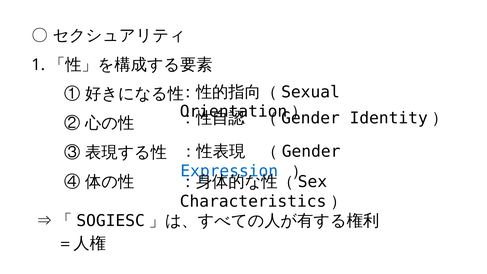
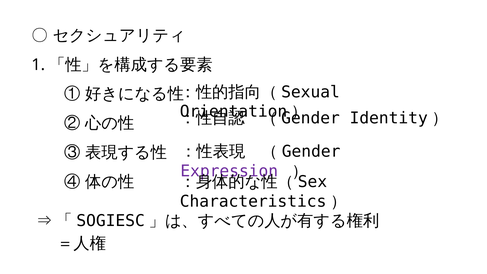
Expression colour: blue -> purple (229, 171)
